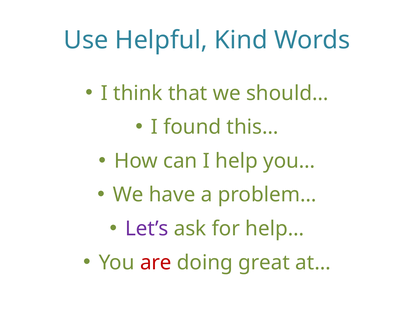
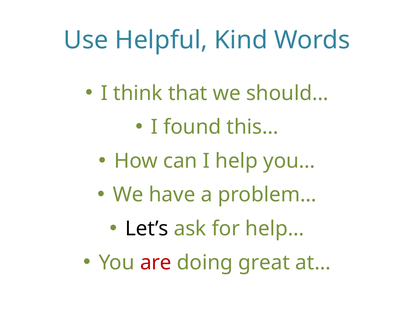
Let’s colour: purple -> black (147, 229)
